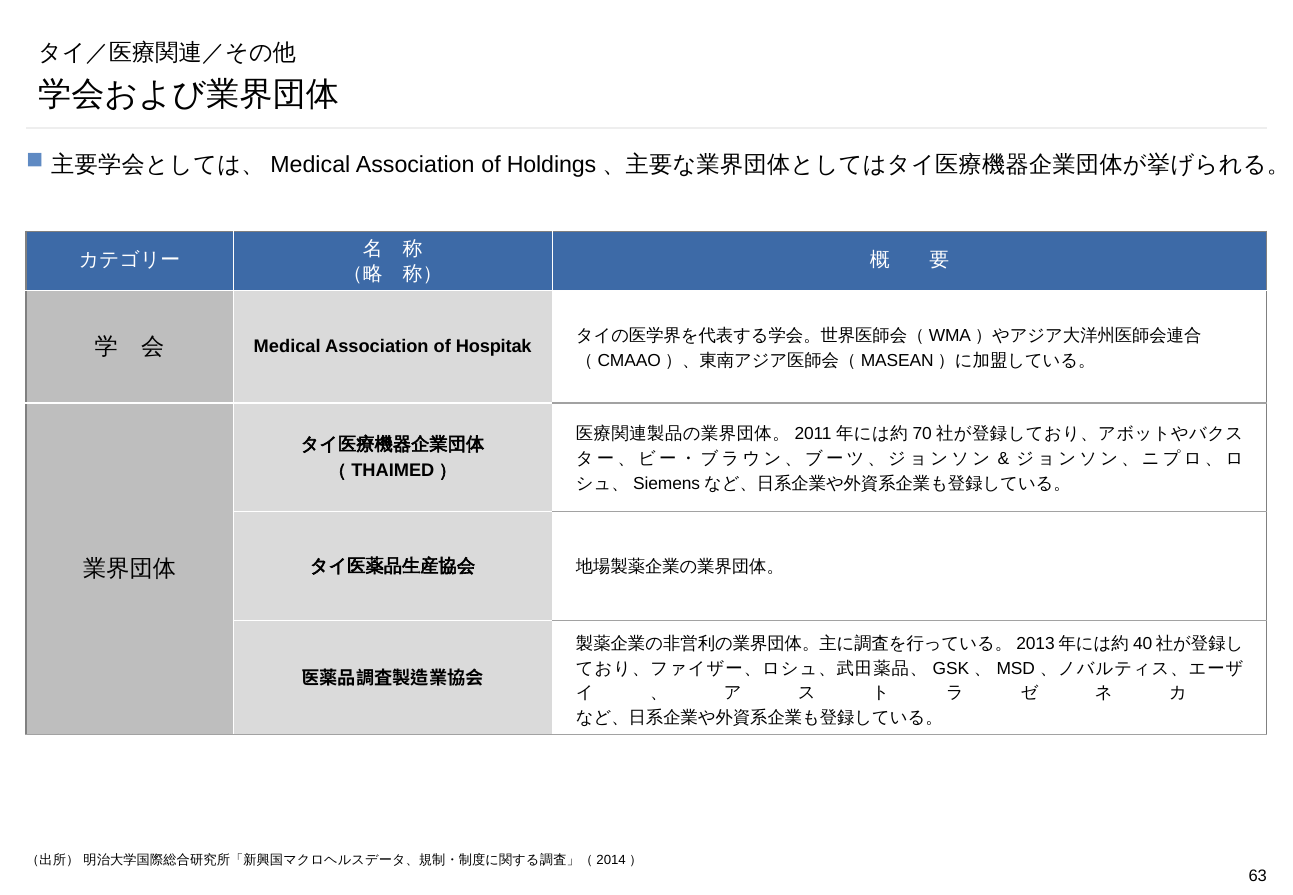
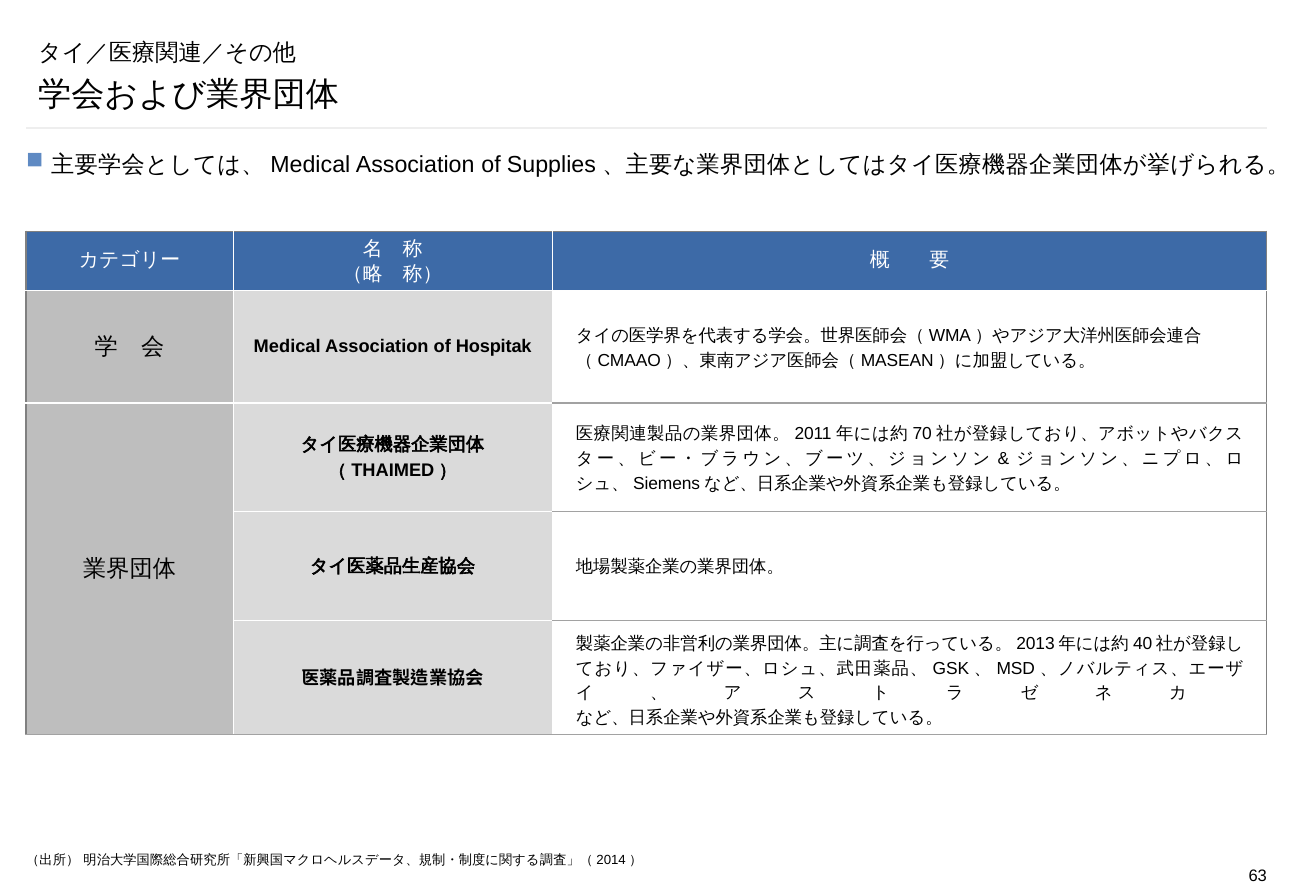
Holdings: Holdings -> Supplies (551, 165)
